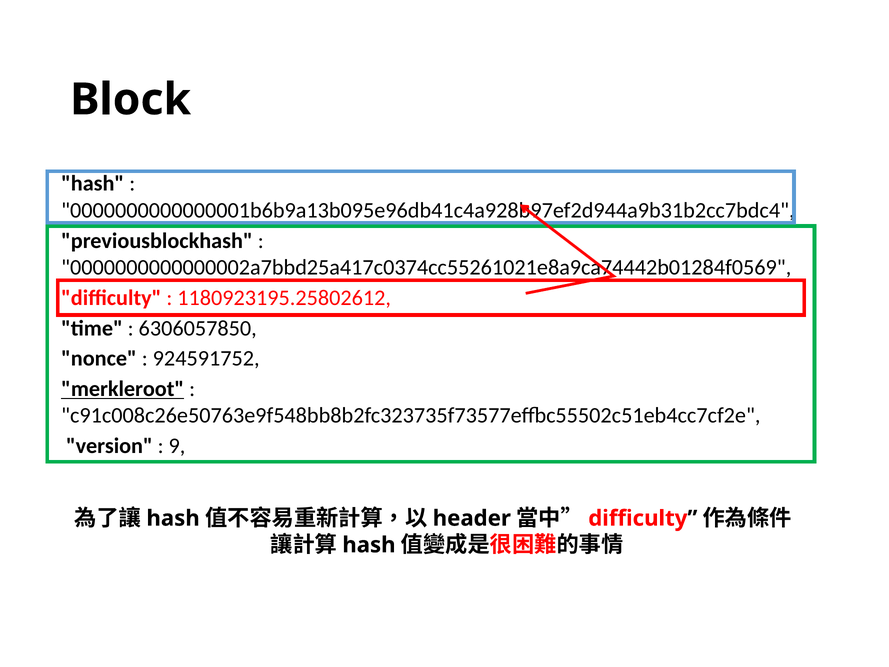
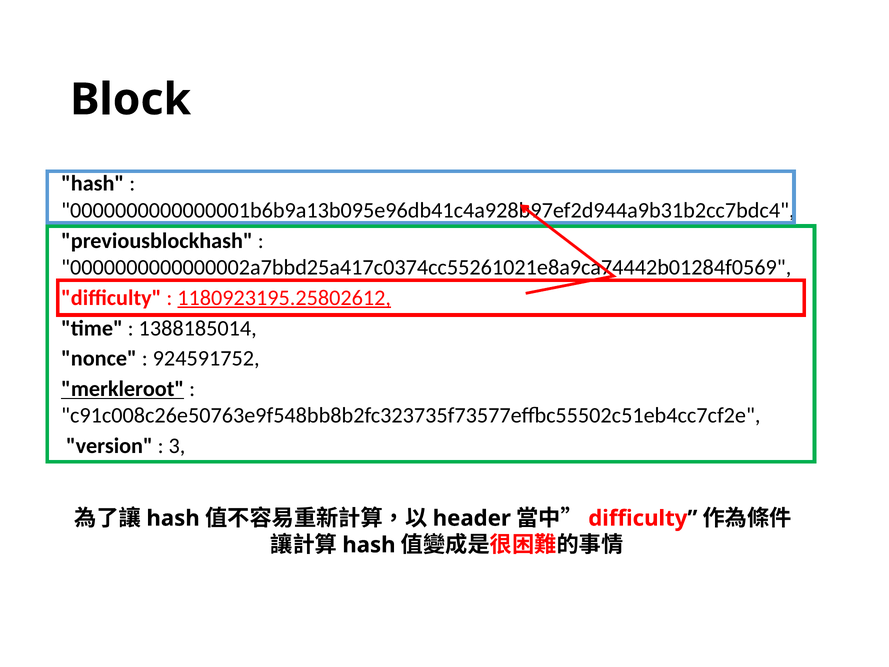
1180923195.25802612 underline: none -> present (284, 298)
6306057850: 6306057850 -> 1388185014 (198, 328)
9: 9 -> 3 (177, 446)
